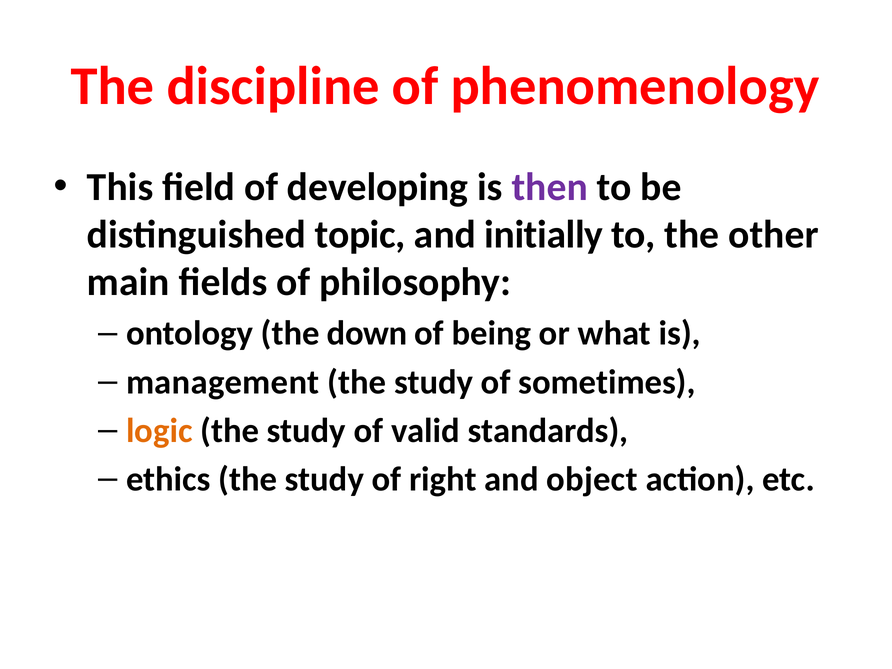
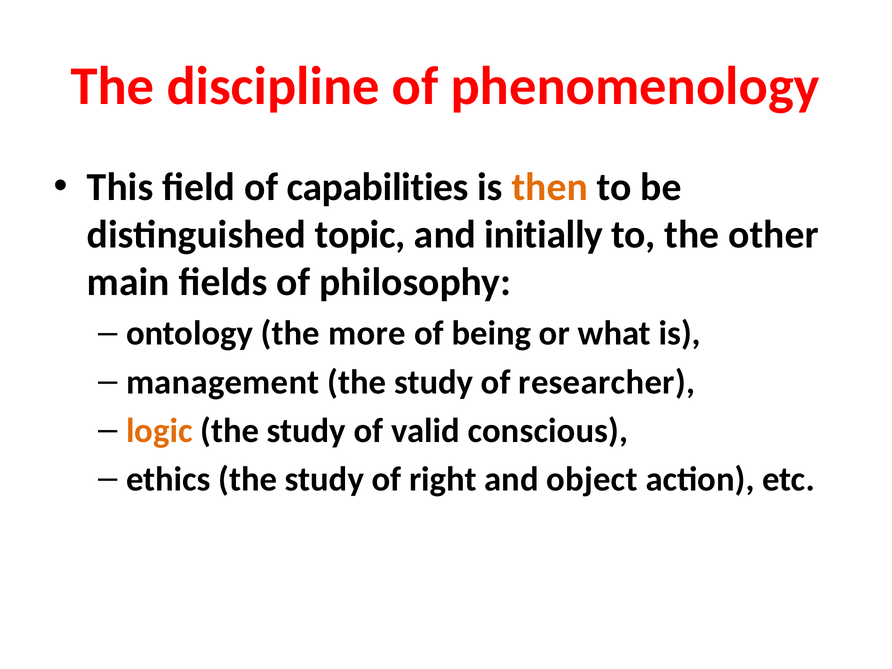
developing: developing -> capabilities (378, 187)
then colour: purple -> orange (550, 187)
down: down -> more (367, 334)
sometimes: sometimes -> researcher (607, 382)
standards: standards -> conscious (548, 431)
